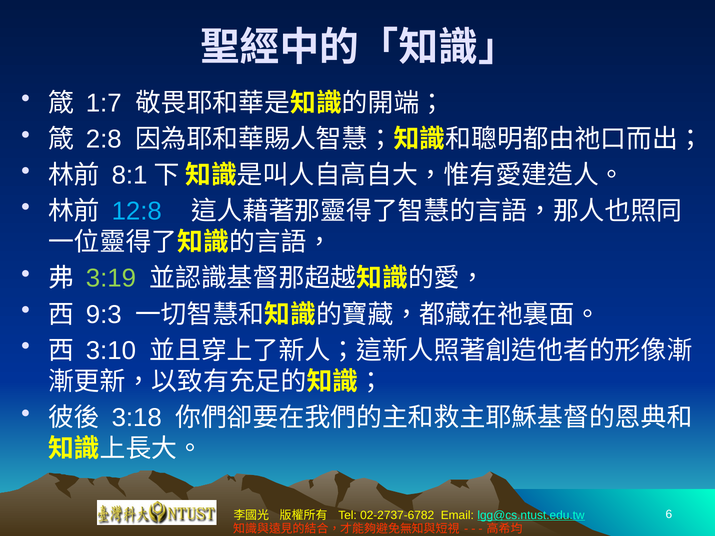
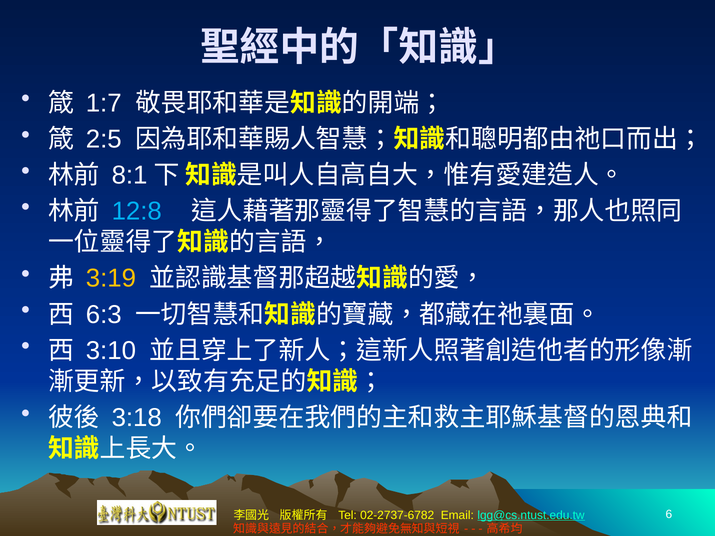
2:8: 2:8 -> 2:5 (104, 139)
3:19 colour: light green -> yellow (111, 279)
9:3: 9:3 -> 6:3 (104, 315)
